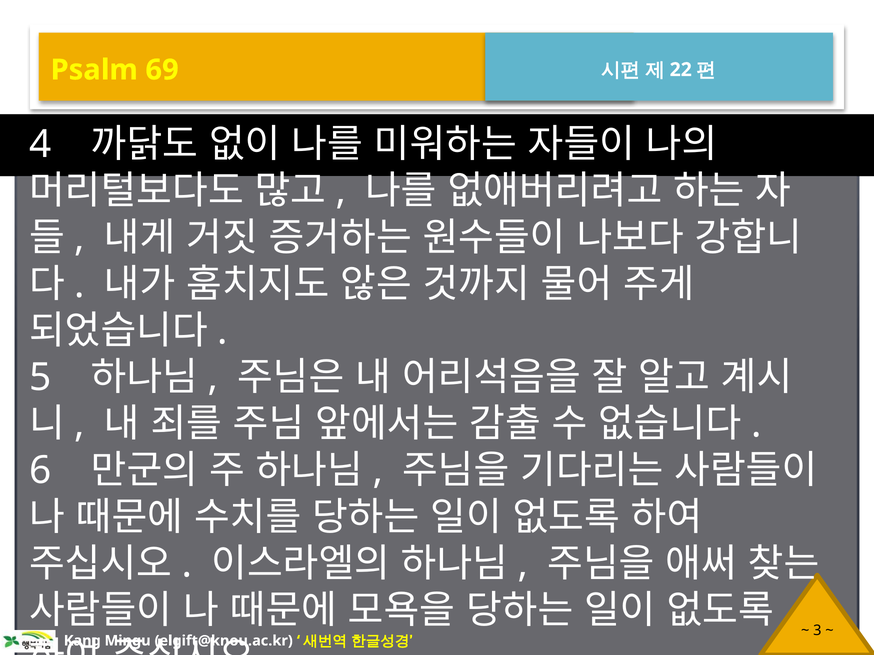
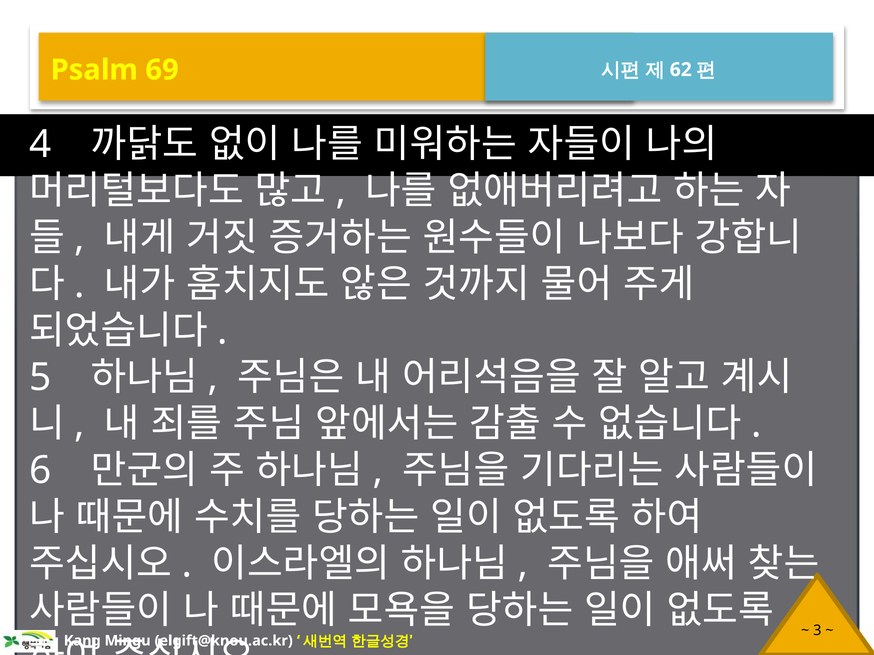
22: 22 -> 62 (681, 70)
